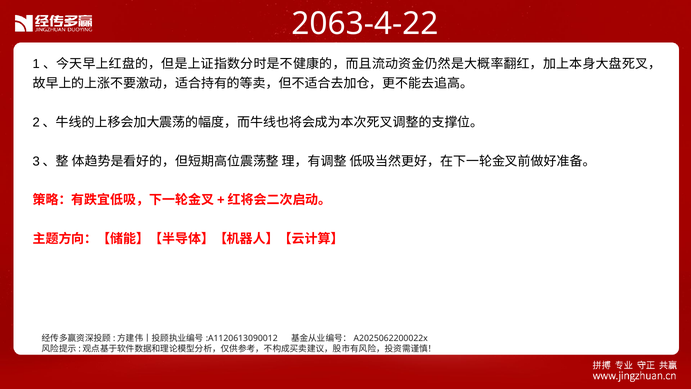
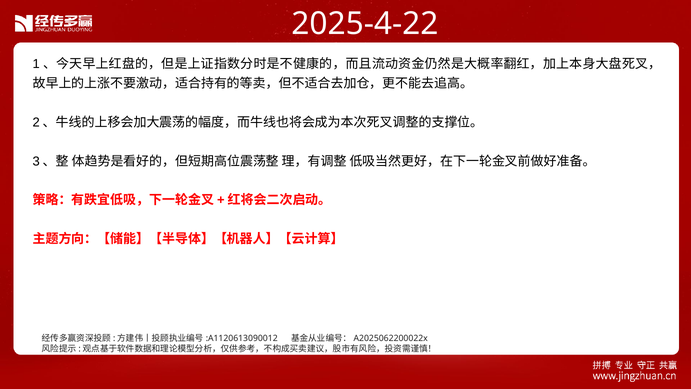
2063-4-22: 2063-4-22 -> 2025-4-22 (365, 24)
